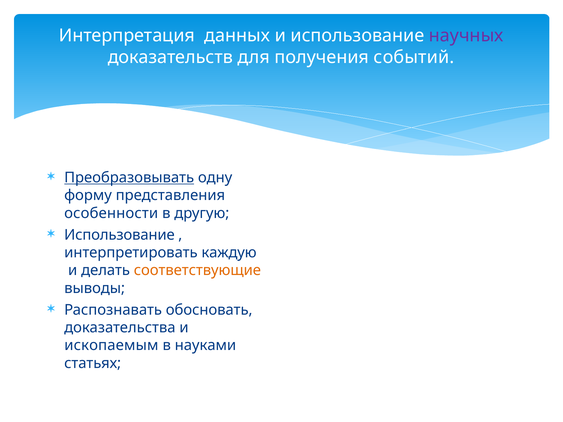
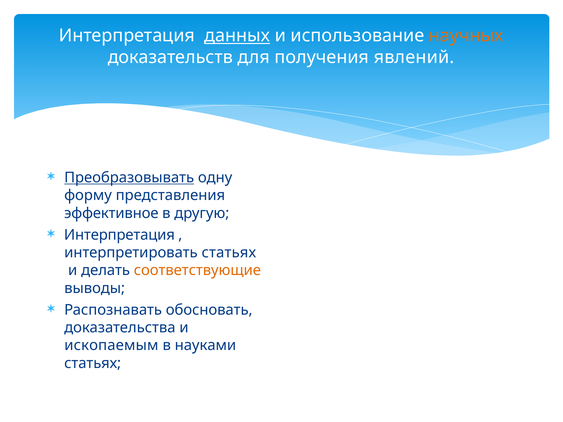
данных underline: none -> present (237, 36)
научных colour: purple -> orange (466, 36)
событий: событий -> явлений (414, 57)
особенности: особенности -> эффективное (111, 213)
Использование: Использование -> Интерпретация (119, 235)
интерпретировать каждую: каждую -> статьях (229, 253)
